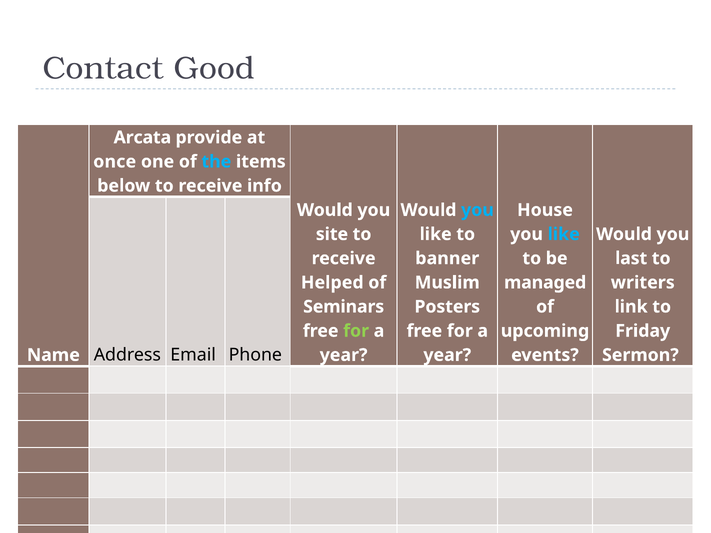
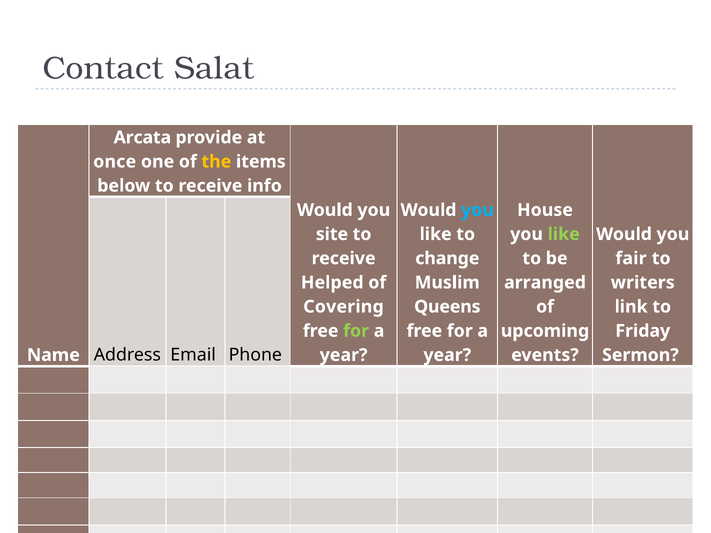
Good: Good -> Salat (214, 69)
the colour: light blue -> yellow (216, 162)
like colour: light blue -> light green (564, 234)
banner: banner -> change (447, 258)
last: last -> fair (631, 258)
managed: managed -> arranged (545, 283)
Seminars: Seminars -> Covering (343, 307)
Posters: Posters -> Queens (447, 307)
